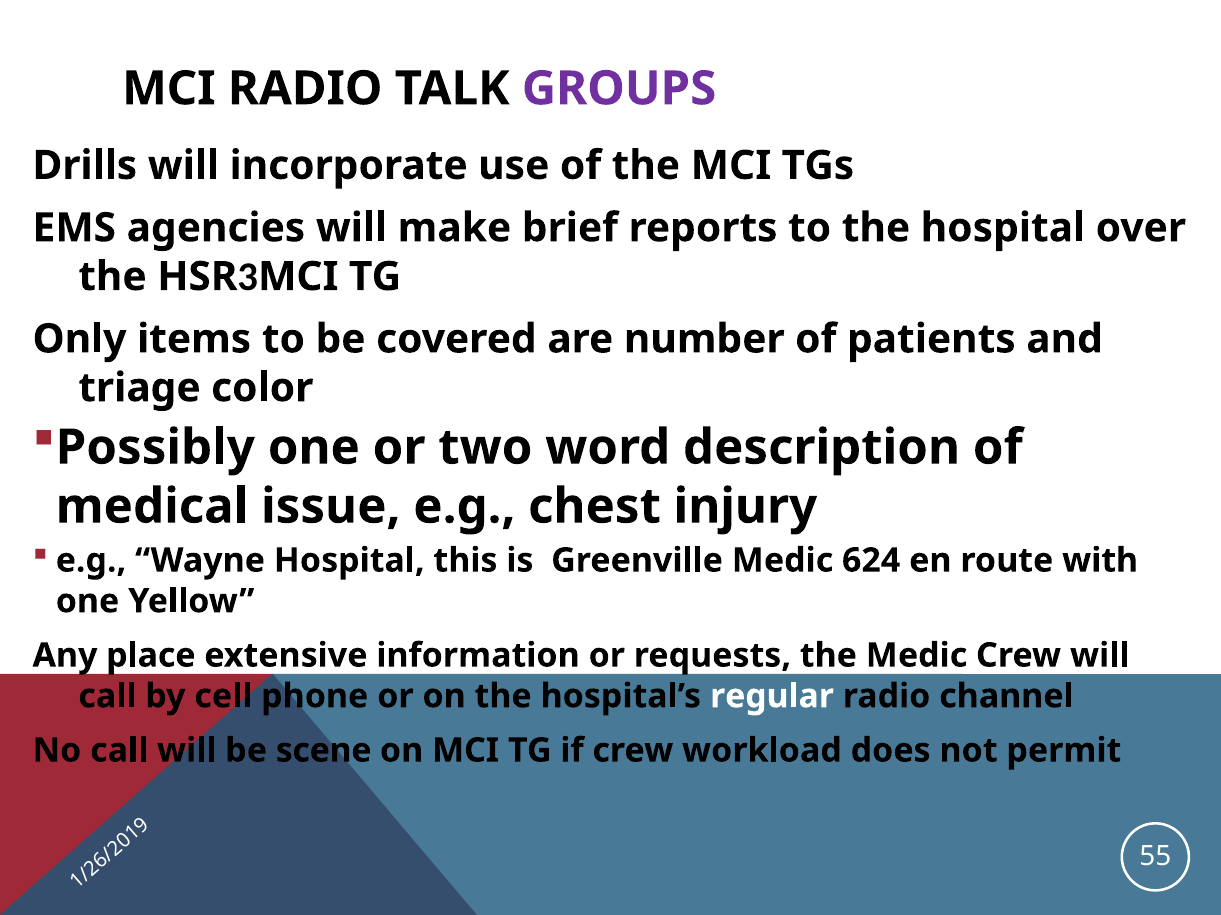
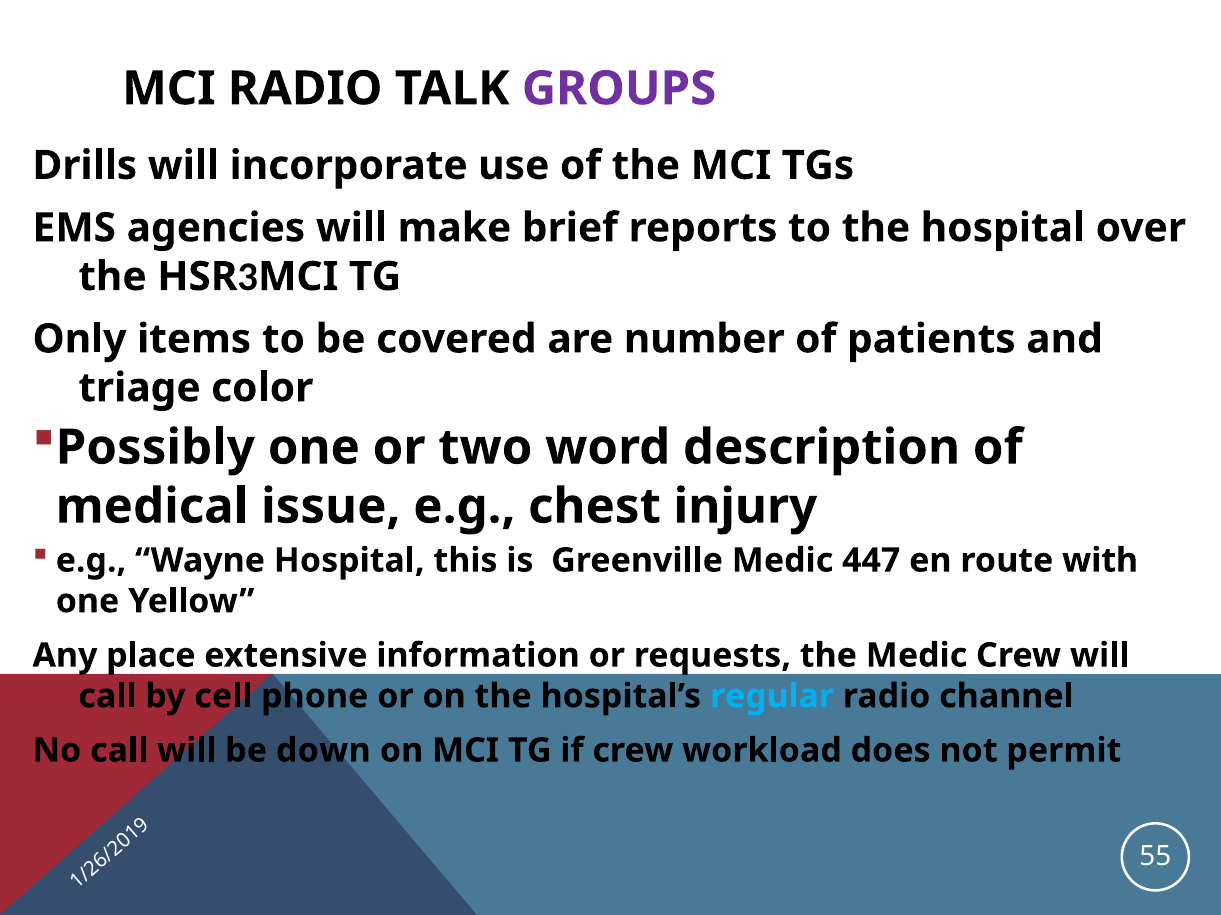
624: 624 -> 447 (871, 561)
regular colour: white -> light blue (772, 697)
scene: scene -> down (323, 751)
